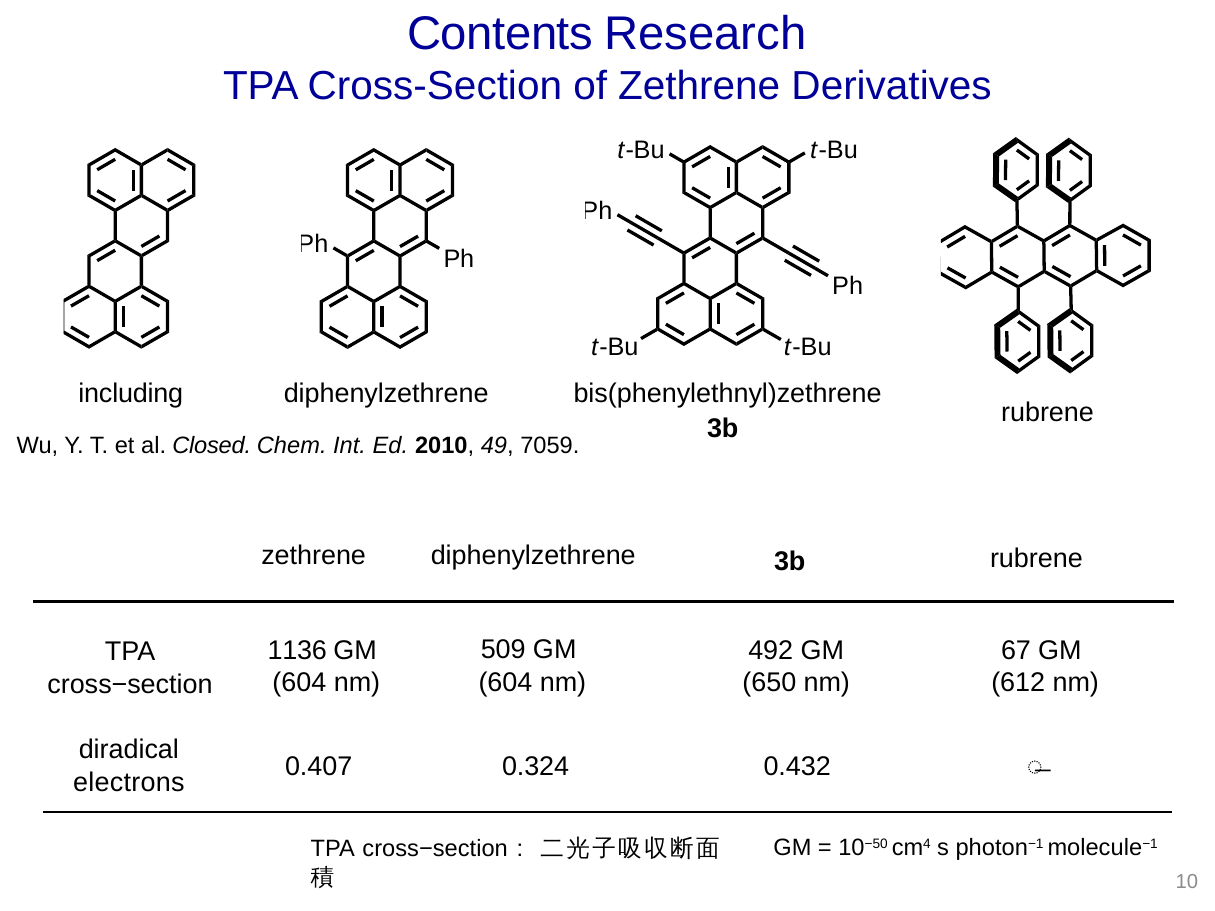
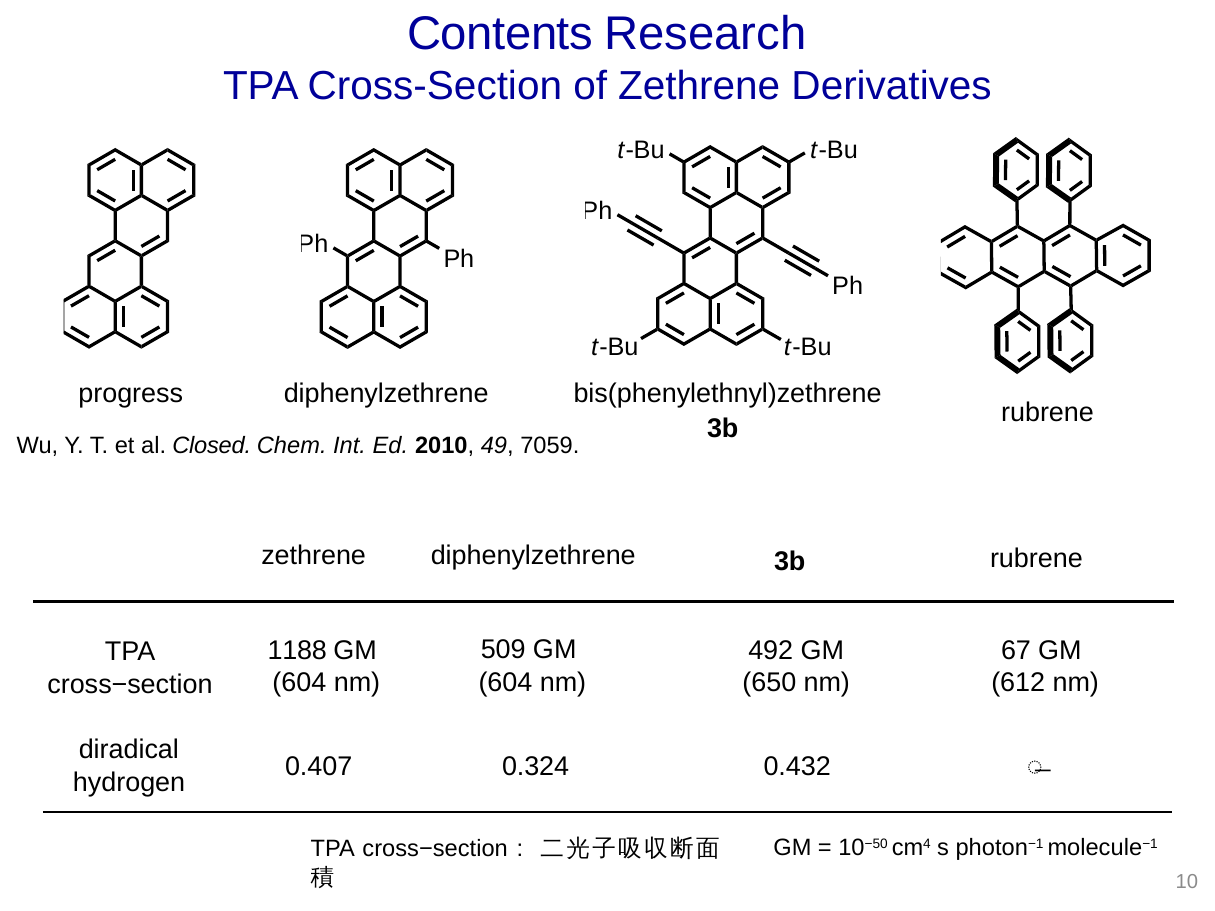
including: including -> progress (131, 394)
1136: 1136 -> 1188 (297, 651)
electrons: electrons -> hydrogen (129, 783)
